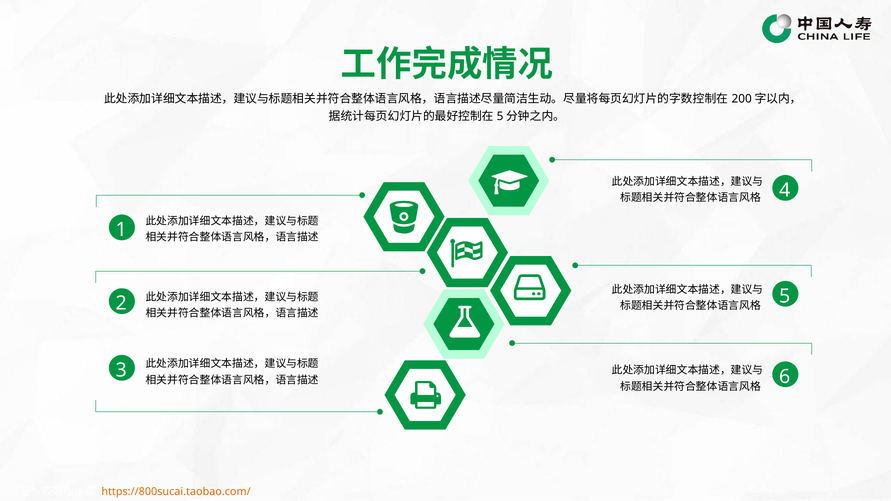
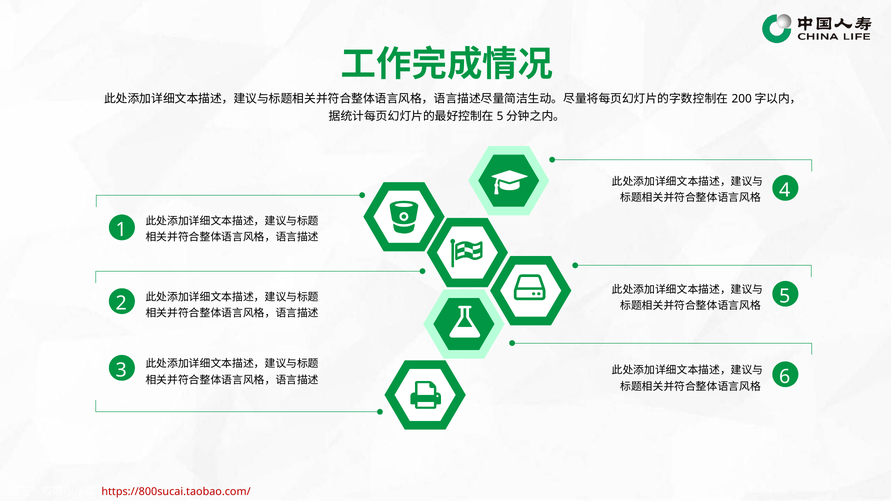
https://800sucai.taobao.com/ colour: orange -> red (176, 492)
